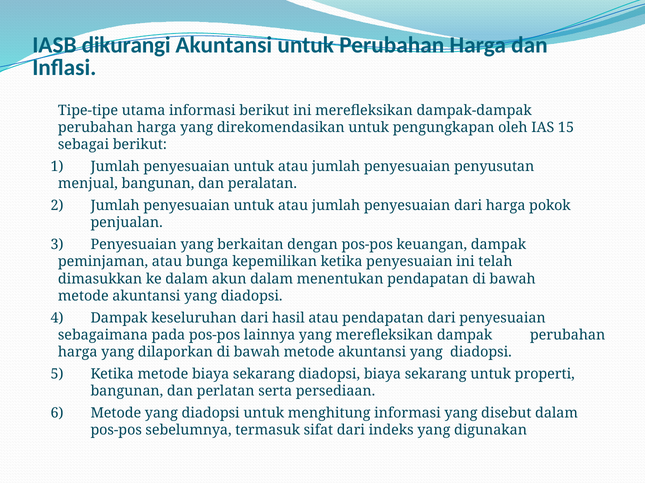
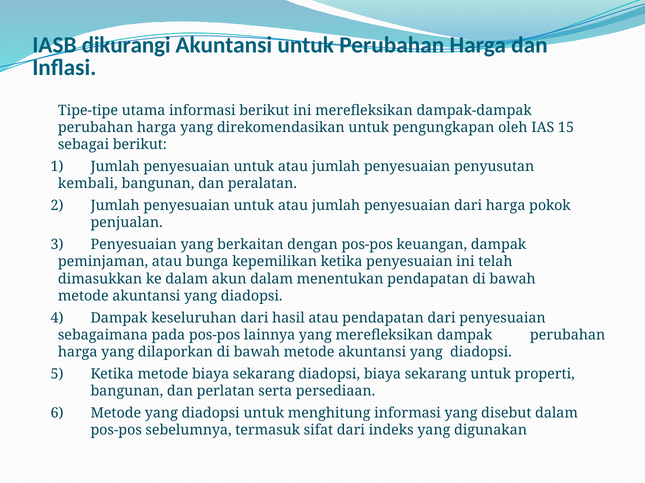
menjual: menjual -> kembali (88, 184)
